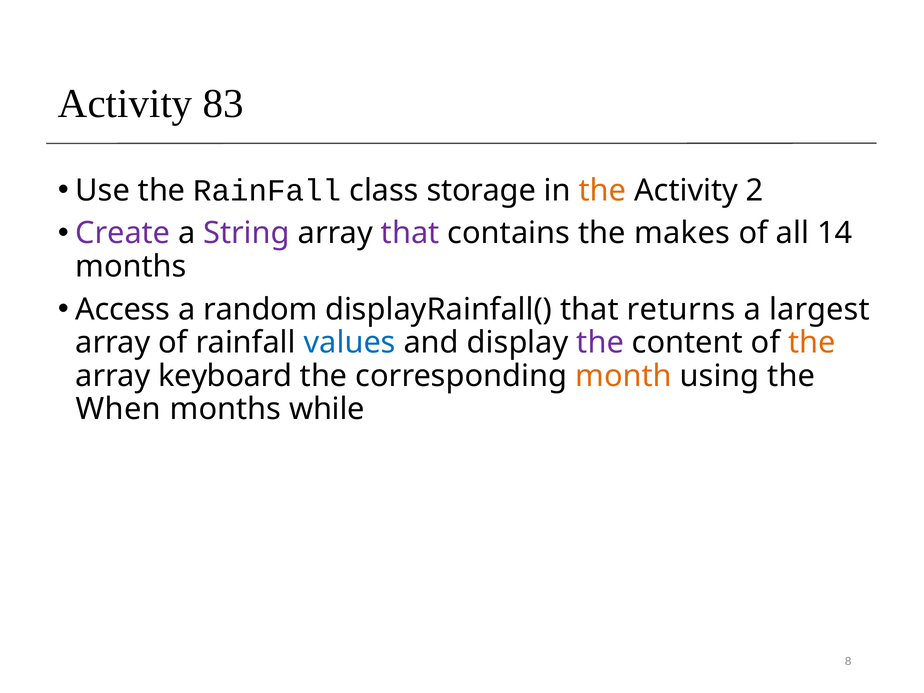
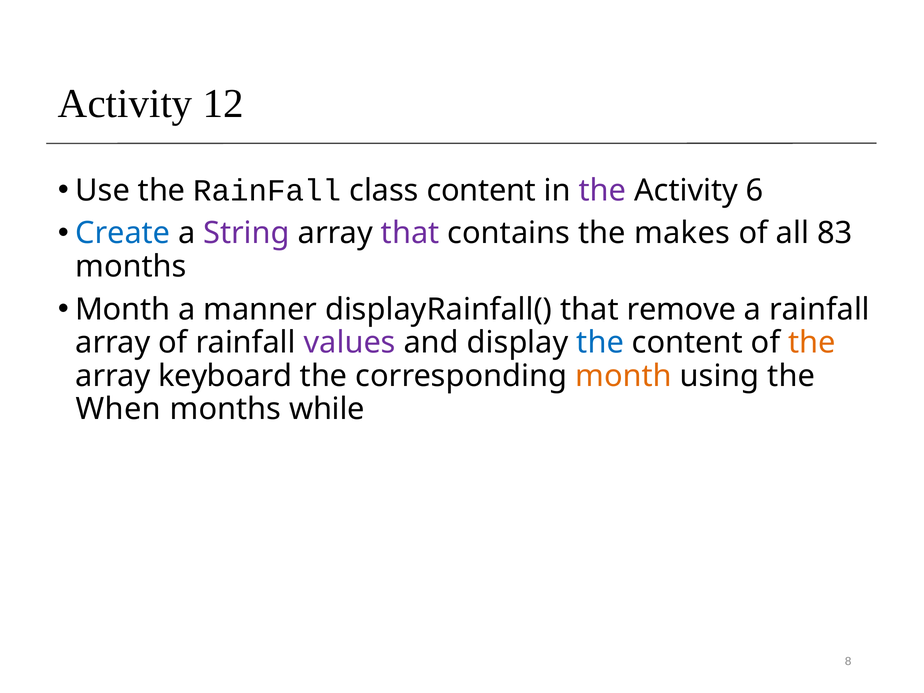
83: 83 -> 12 (223, 104)
class storage: storage -> content (481, 190)
the colour: orange -> purple (602, 190)
2: 2 -> 6 (755, 190)
Create colour: purple -> blue (123, 233)
14: 14 -> 83 (835, 233)
Access: Access -> Month (123, 309)
random: random -> manner (260, 309)
returns: returns -> remove (681, 309)
a largest: largest -> rainfall (819, 309)
values colour: blue -> purple (350, 343)
the colour: purple -> blue (600, 343)
